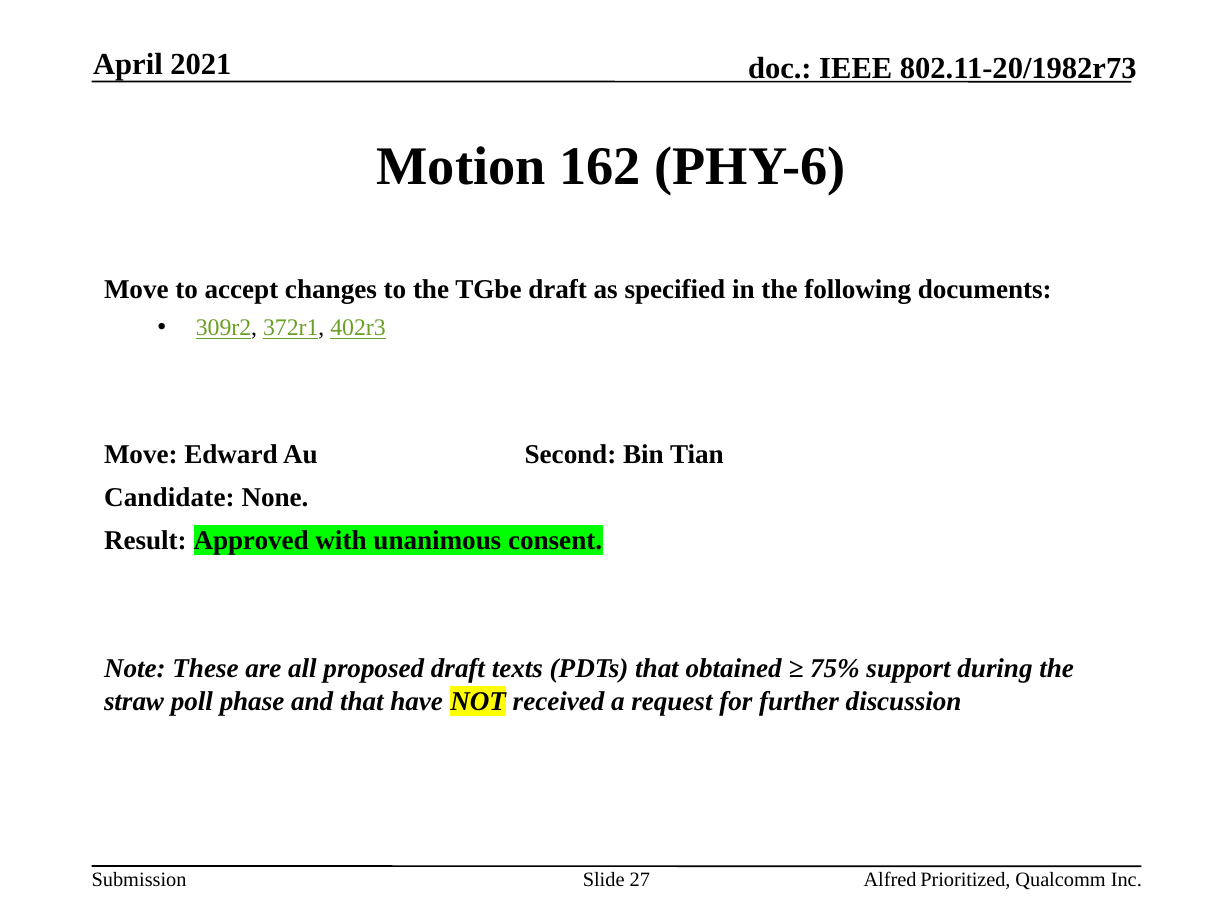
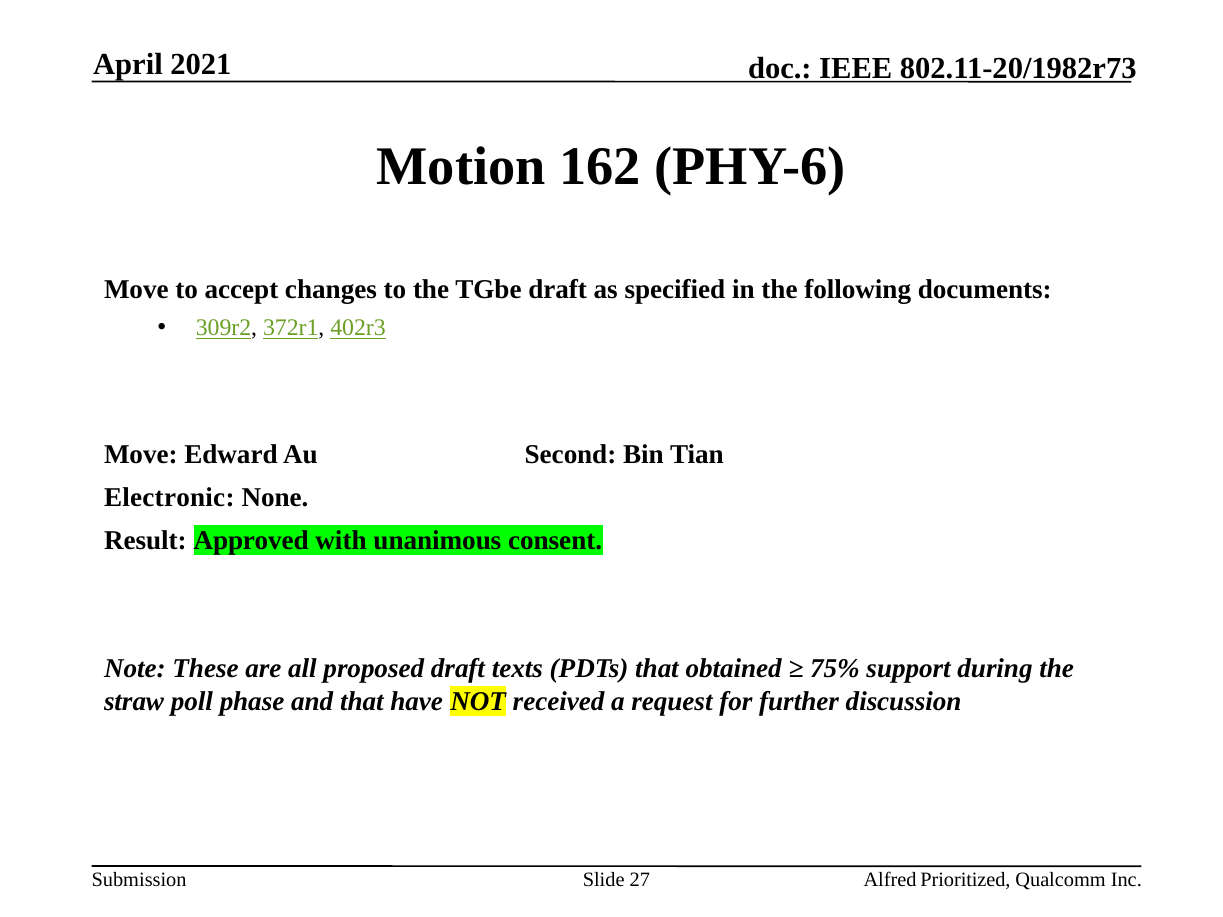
Candidate: Candidate -> Electronic (169, 498)
